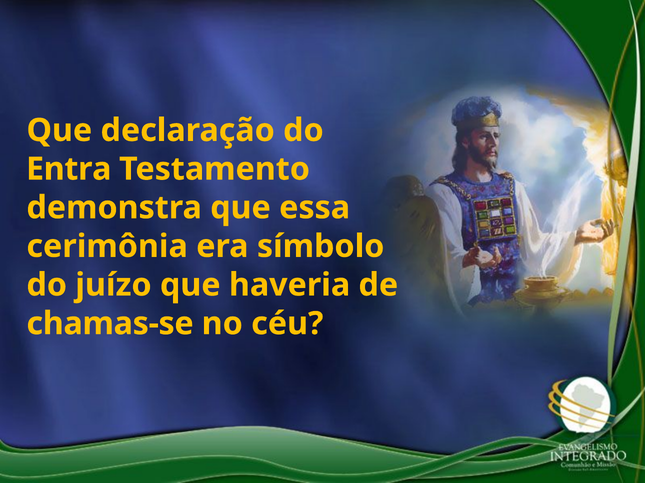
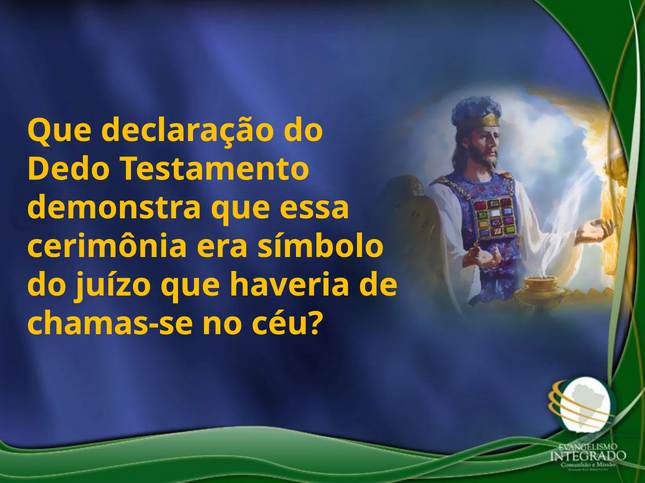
Entra: Entra -> Dedo (68, 169)
